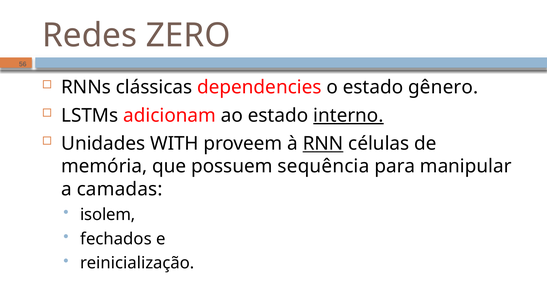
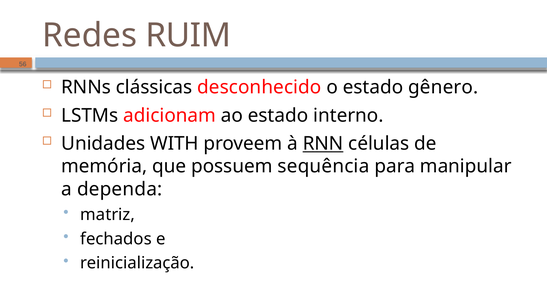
ZERO: ZERO -> RUIM (188, 35)
dependencies: dependencies -> desconhecido (259, 87)
interno underline: present -> none (348, 115)
camadas: camadas -> dependa (120, 189)
isolem: isolem -> matriz (108, 214)
